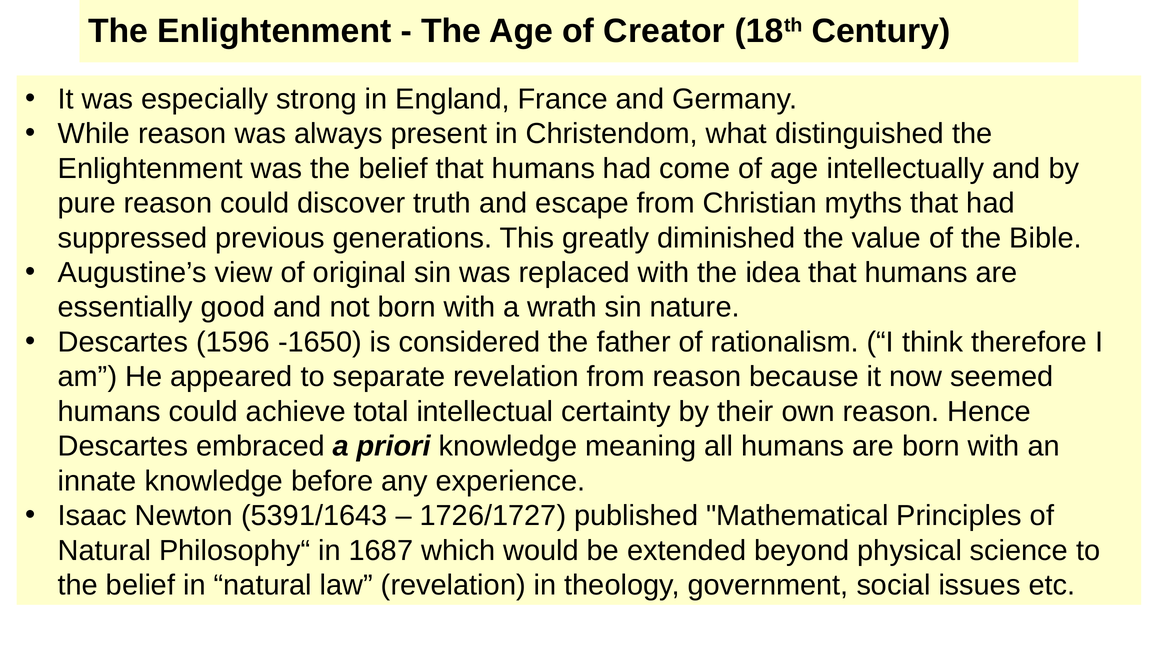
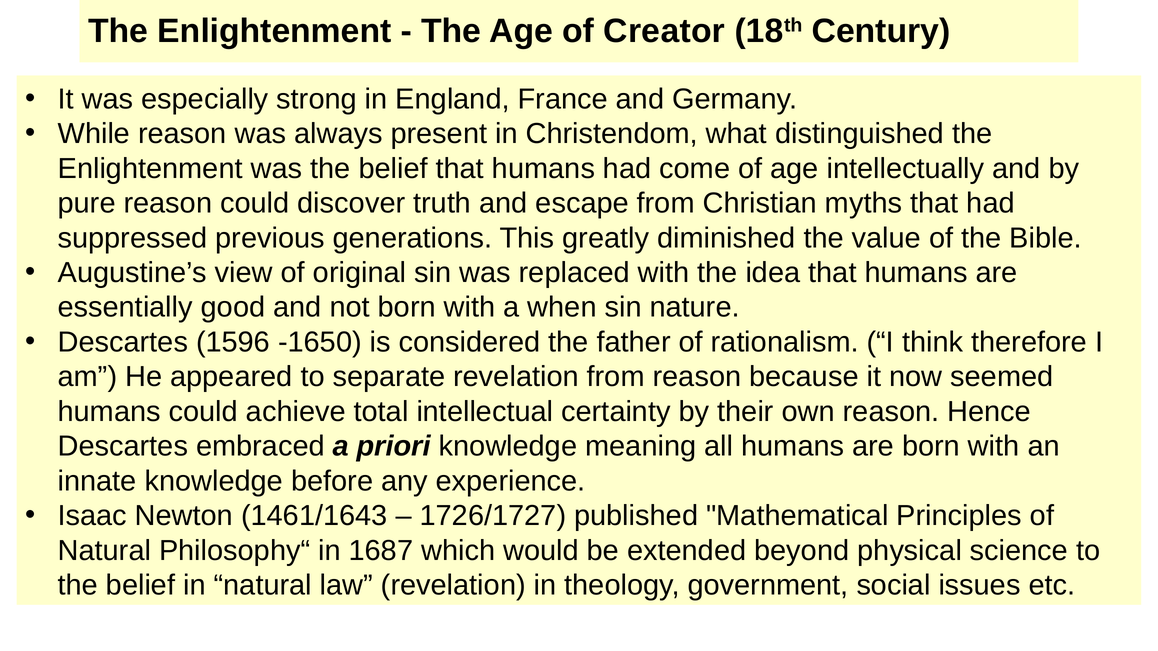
wrath: wrath -> when (562, 308)
5391/1643: 5391/1643 -> 1461/1643 (314, 516)
